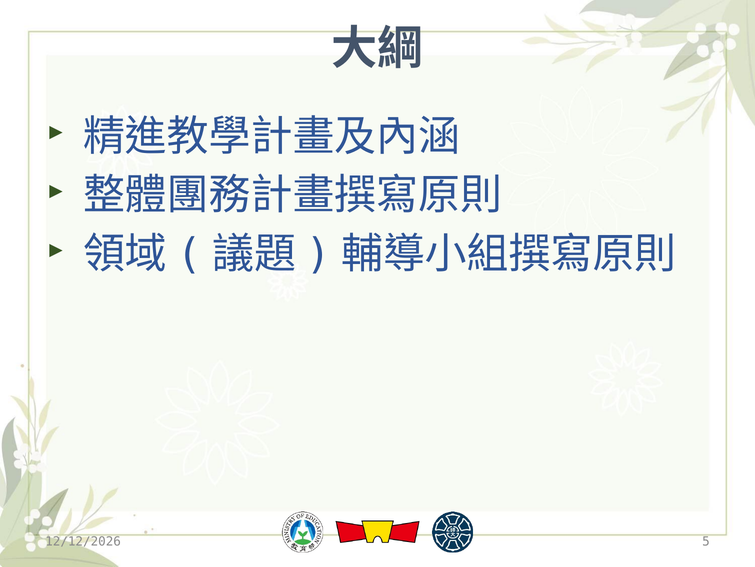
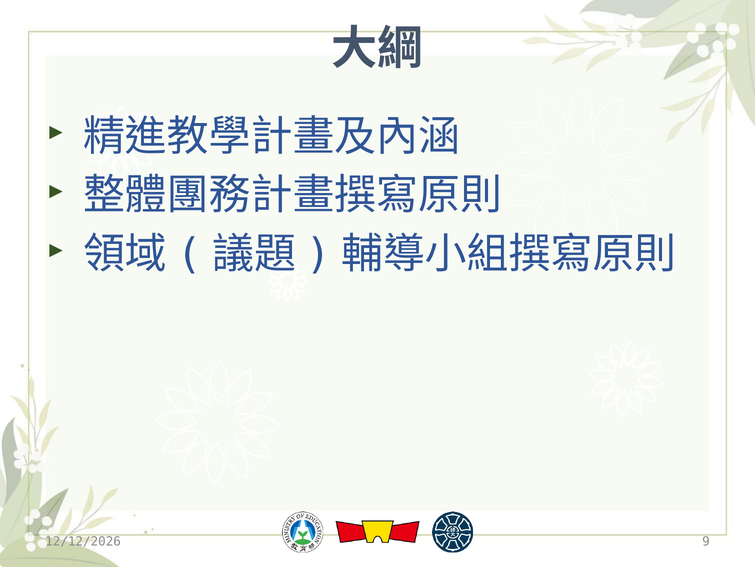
5: 5 -> 9 (706, 541)
